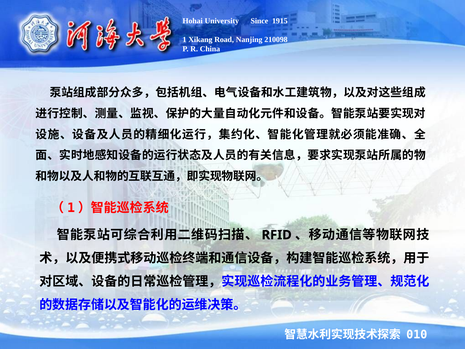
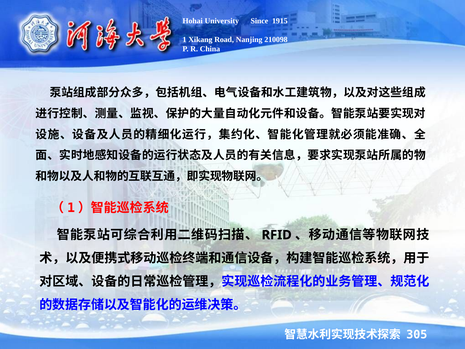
010: 010 -> 305 (417, 335)
